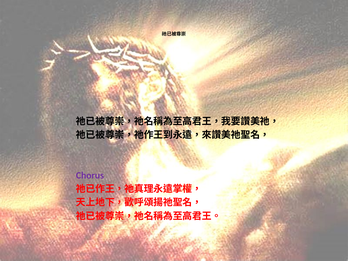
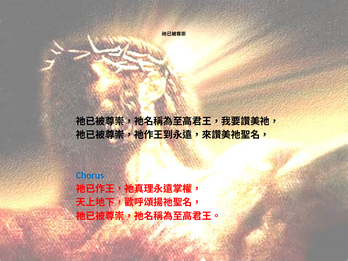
Chorus colour: purple -> blue (90, 175)
